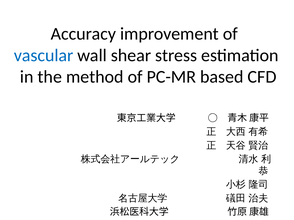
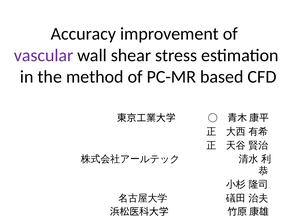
vascular colour: blue -> purple (44, 55)
